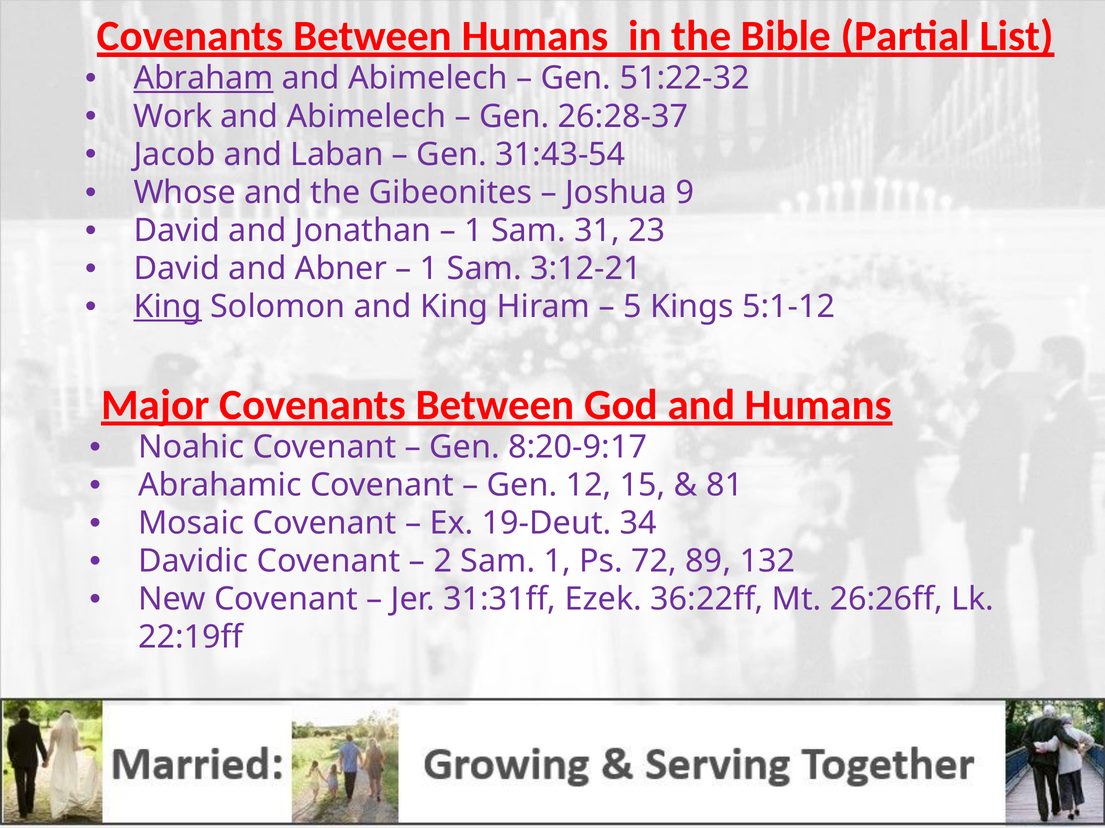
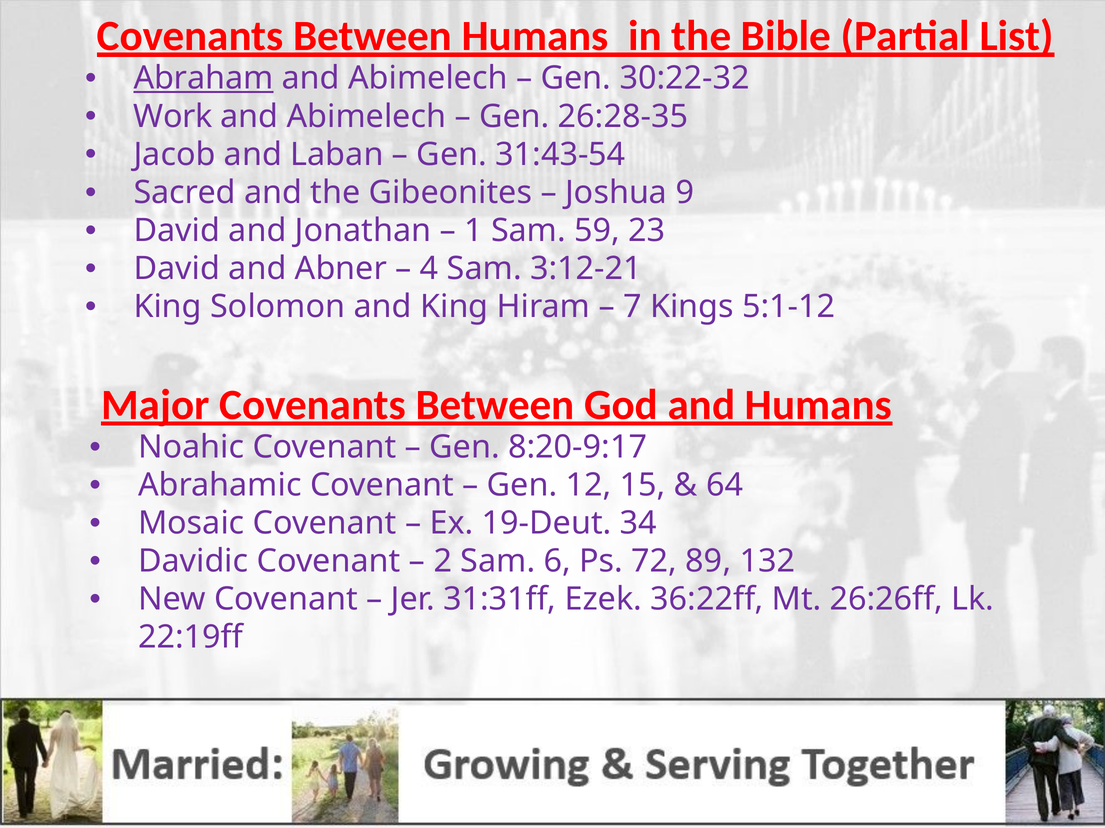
51:22-32: 51:22-32 -> 30:22-32 (685, 78)
26:28-37: 26:28-37 -> 26:28-35 (623, 116)
Whose: Whose -> Sacred (185, 193)
31: 31 -> 59 (597, 231)
1: 1 -> 4 (429, 269)
King underline: present -> none (168, 307)
5: 5 -> 7 (632, 307)
81: 81 -> 64 (725, 485)
Sam 1: 1 -> 6 (557, 562)
